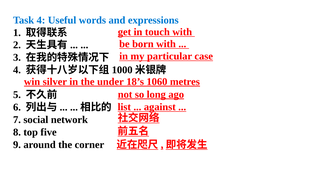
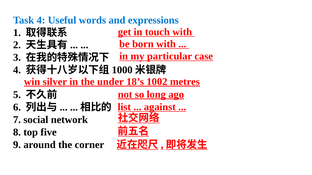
1060: 1060 -> 1002 (157, 82)
